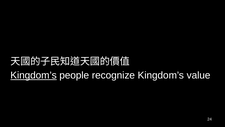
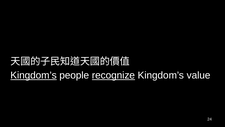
recognize underline: none -> present (113, 75)
